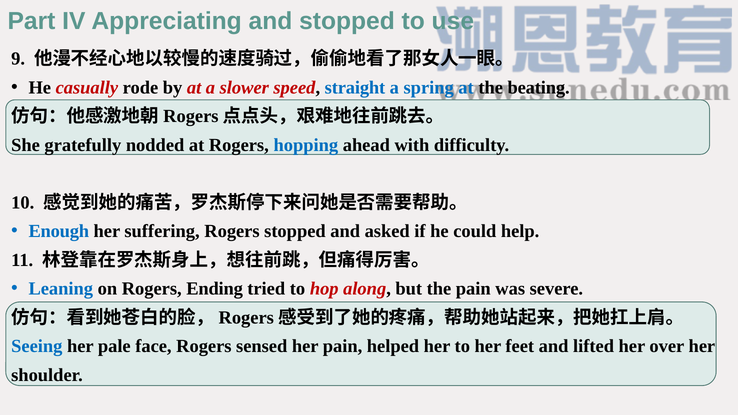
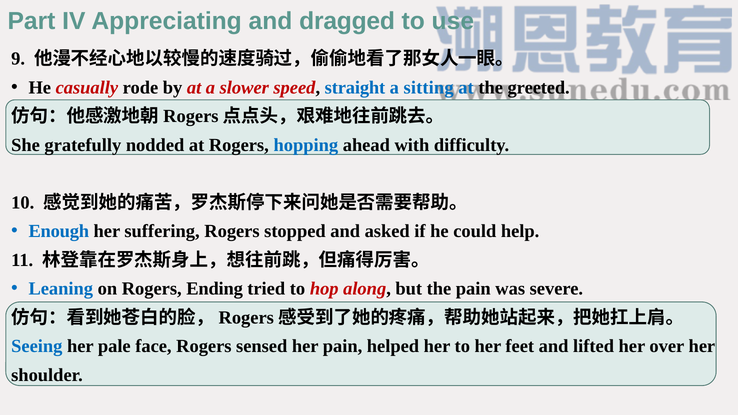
and stopped: stopped -> dragged (347, 21)
spring: spring -> sitting (429, 88)
beating: beating -> greeted (539, 88)
